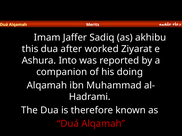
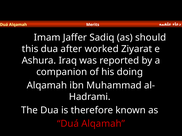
akhibu: akhibu -> should (151, 38)
Into: Into -> Iraq (68, 61)
